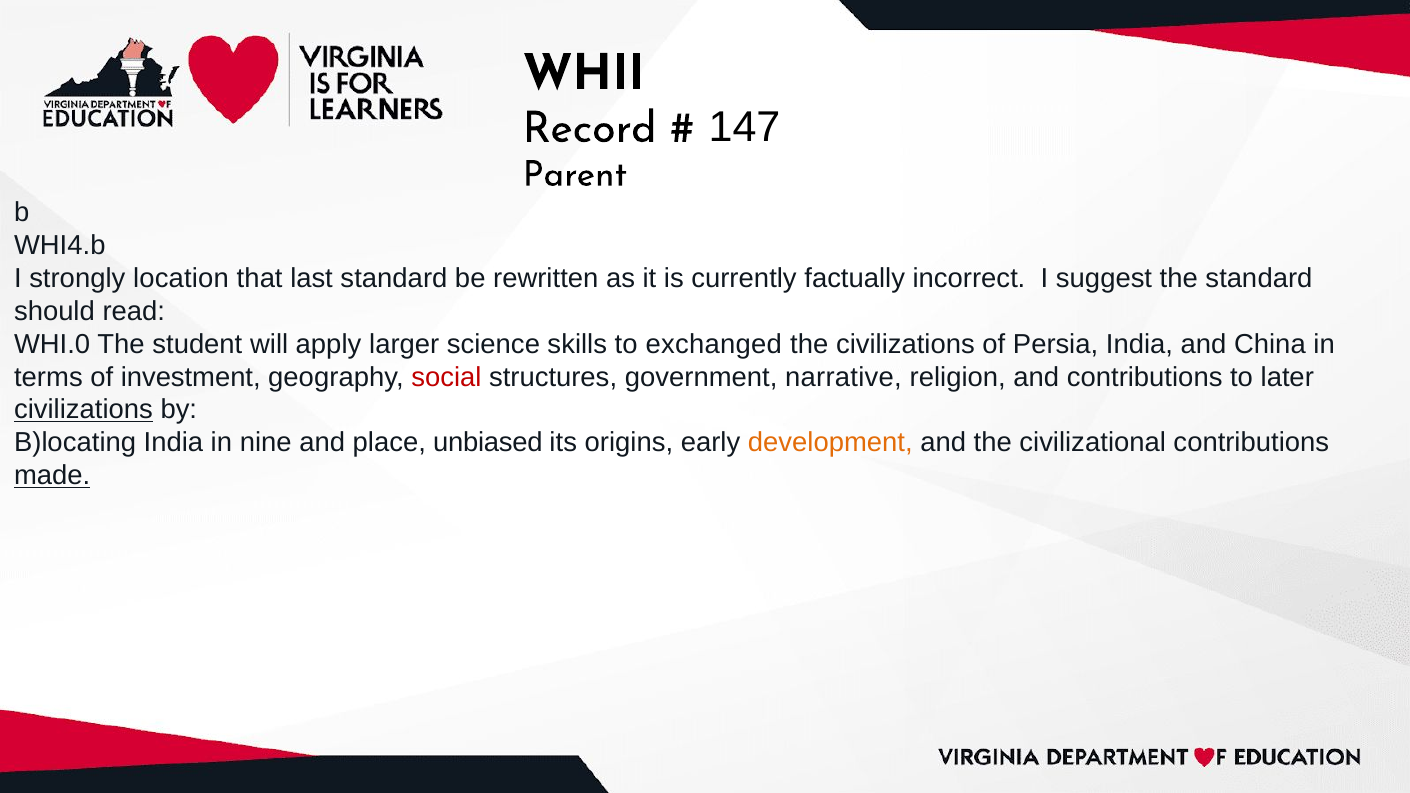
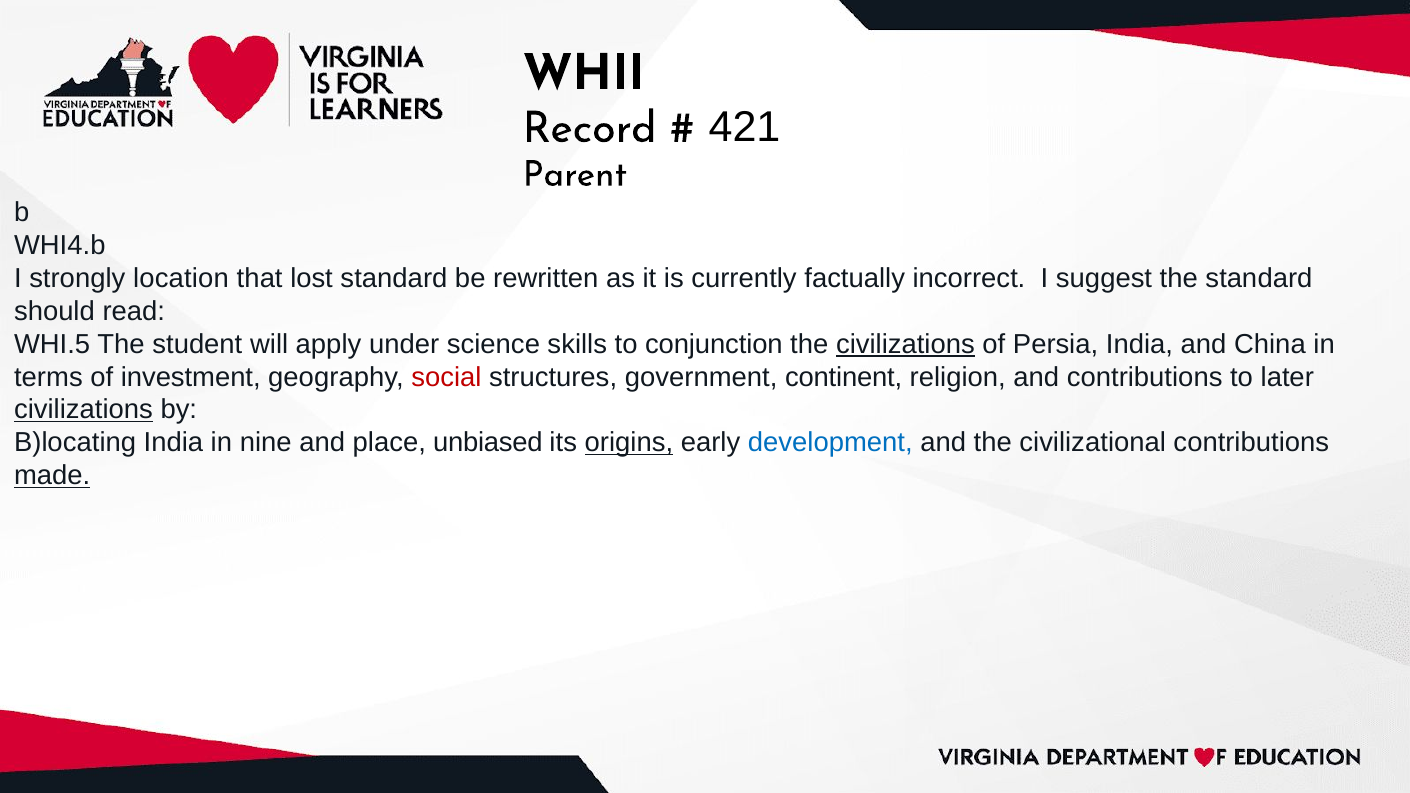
147: 147 -> 421 (745, 128)
last: last -> lost (312, 278)
WHI.0: WHI.0 -> WHI.5 (52, 344)
larger: larger -> under (404, 344)
exchanged: exchanged -> conjunction (714, 344)
civilizations underline: none -> present (905, 344)
narrative: narrative -> continent (844, 377)
origins underline: none -> present (629, 443)
development colour: orange -> blue (830, 443)
